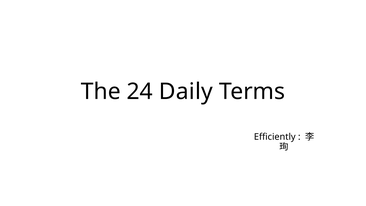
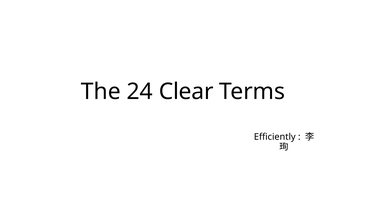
Daily: Daily -> Clear (186, 91)
